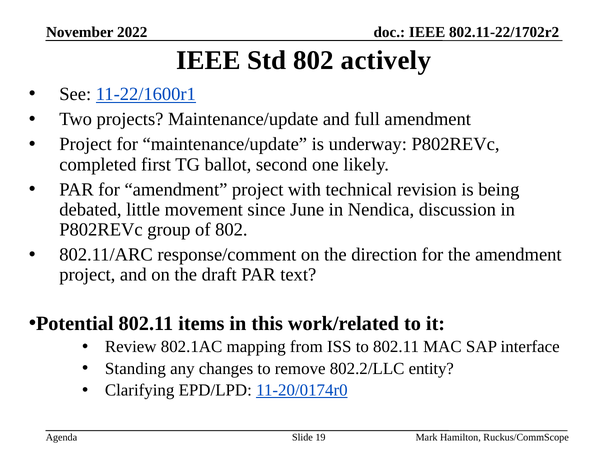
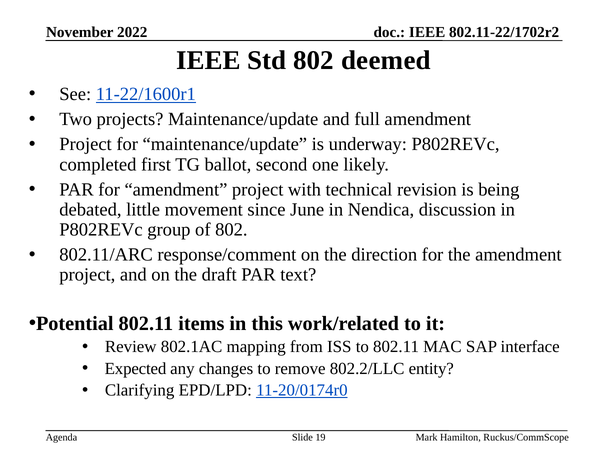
actively: actively -> deemed (386, 60)
Standing: Standing -> Expected (136, 369)
